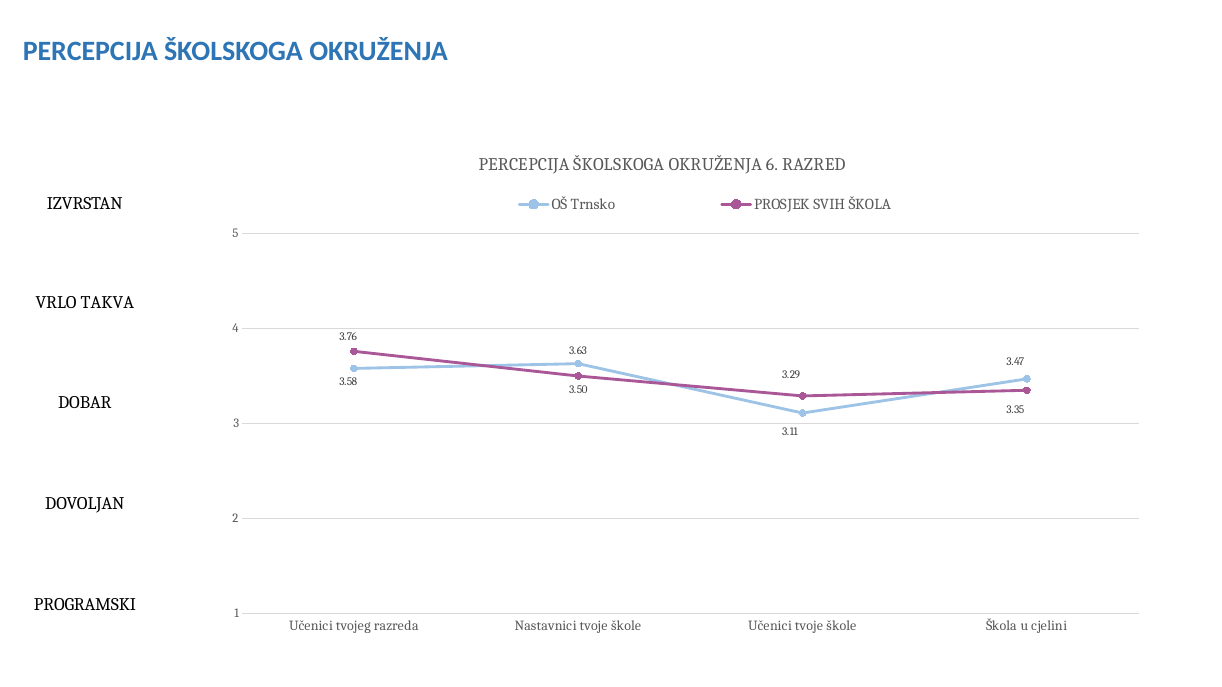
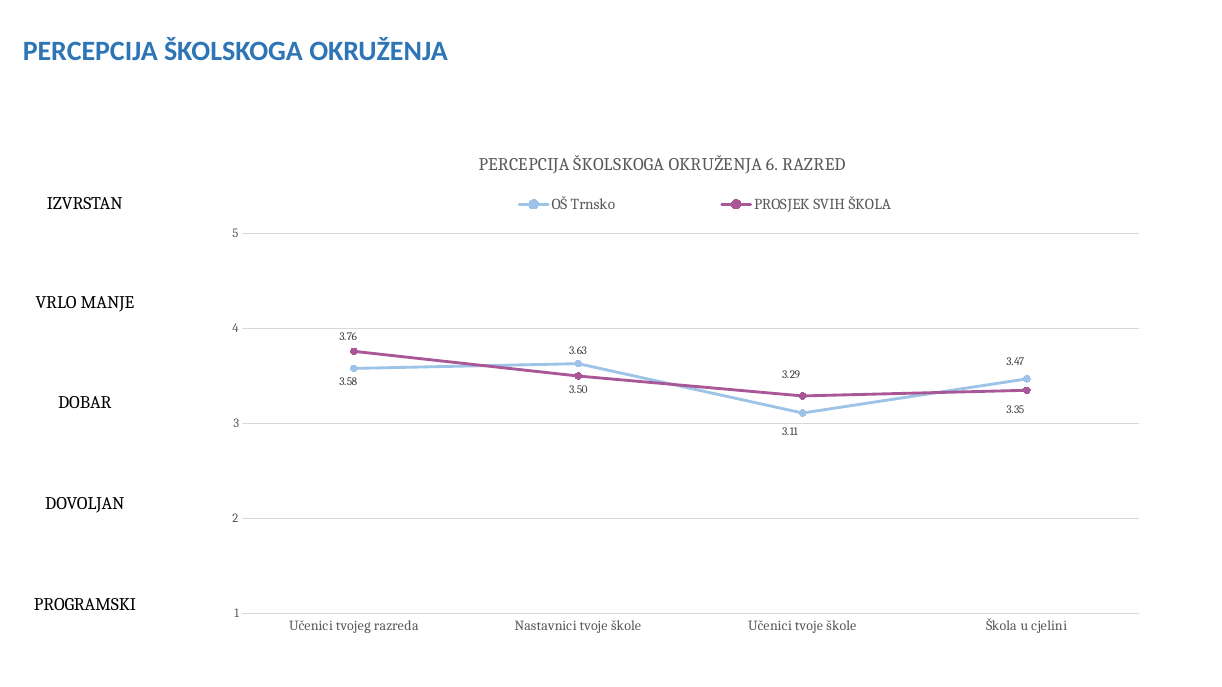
TAKVA: TAKVA -> MANJE (107, 302)
